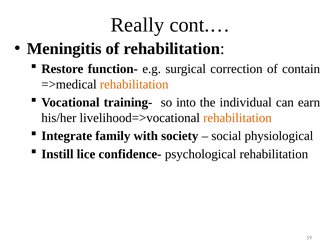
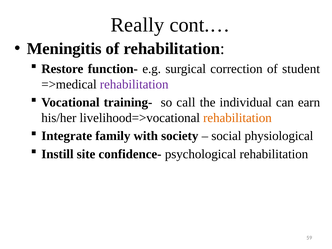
contain: contain -> student (301, 69)
rehabilitation colour: orange -> purple (134, 84)
into: into -> call (186, 102)
lice: lice -> site (86, 154)
